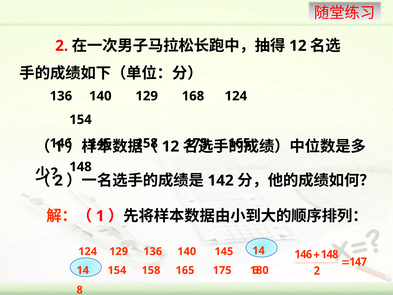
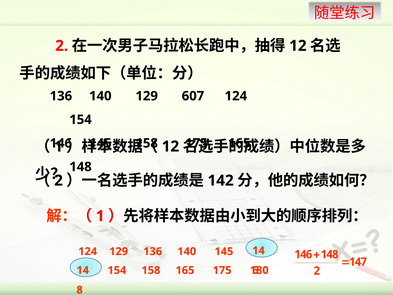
168: 168 -> 607 (193, 96)
